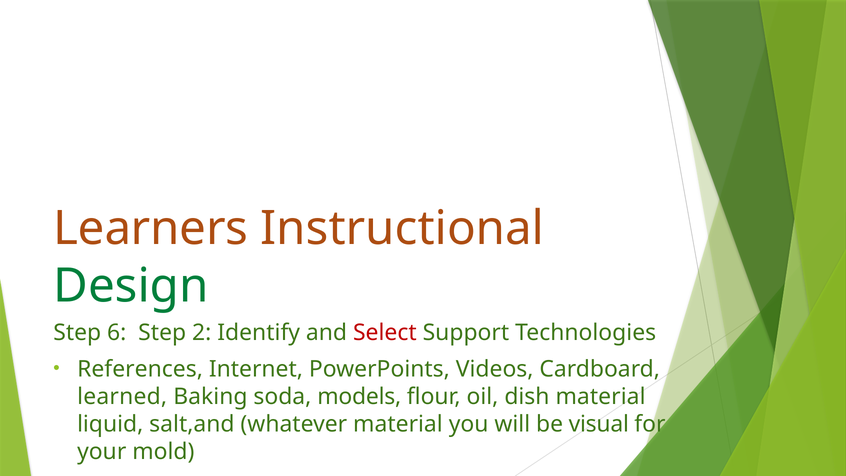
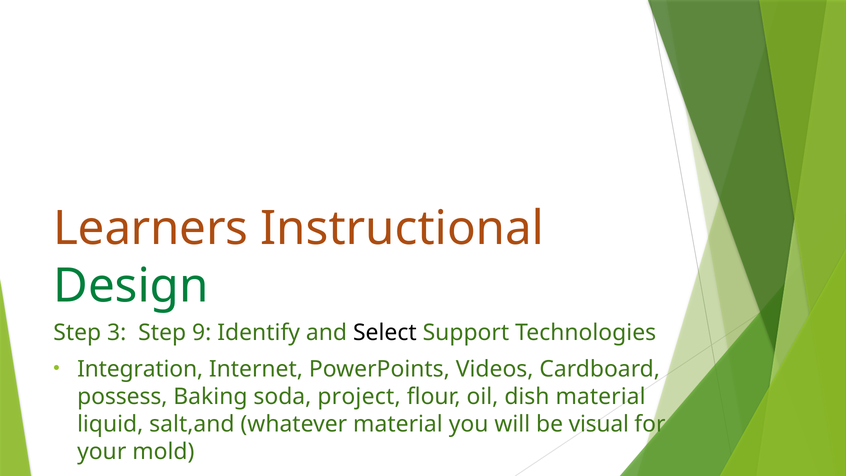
6: 6 -> 3 (117, 333)
2: 2 -> 9 (202, 333)
Select colour: red -> black (385, 333)
References: References -> Integration (140, 369)
learned: learned -> possess (122, 396)
models: models -> project (359, 396)
